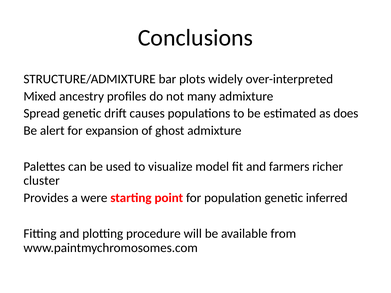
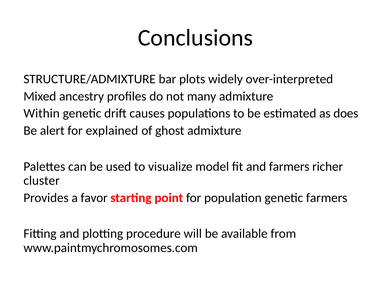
Spread: Spread -> Within (42, 114)
expansion: expansion -> explained (112, 131)
were: were -> favor (94, 198)
genetic inferred: inferred -> farmers (327, 198)
